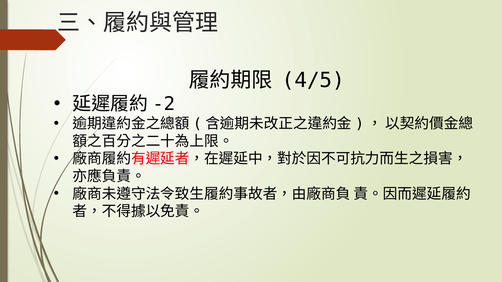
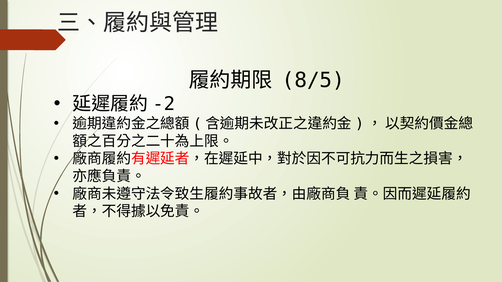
4/5: 4/5 -> 8/5 (313, 80)
